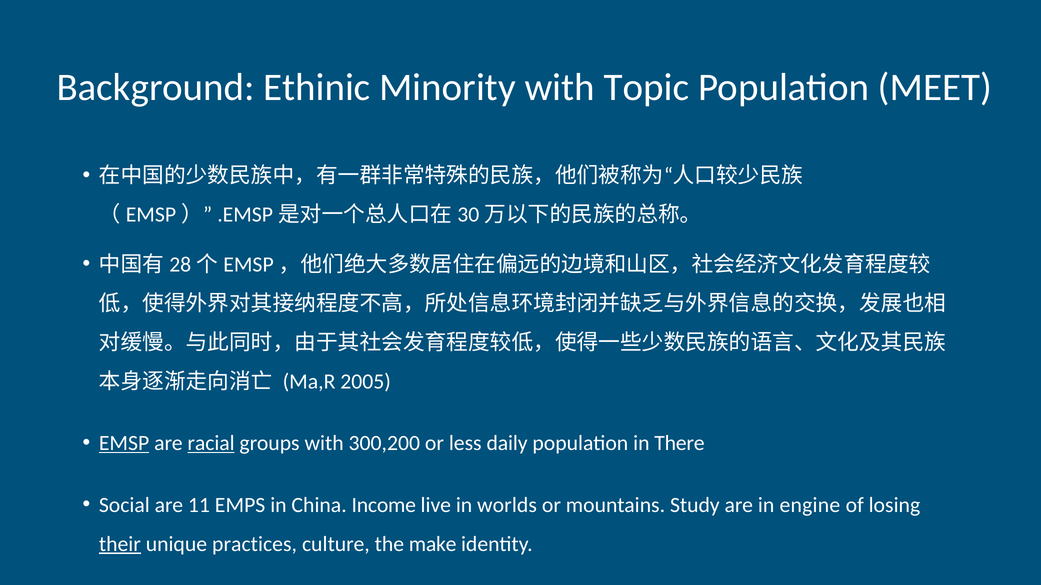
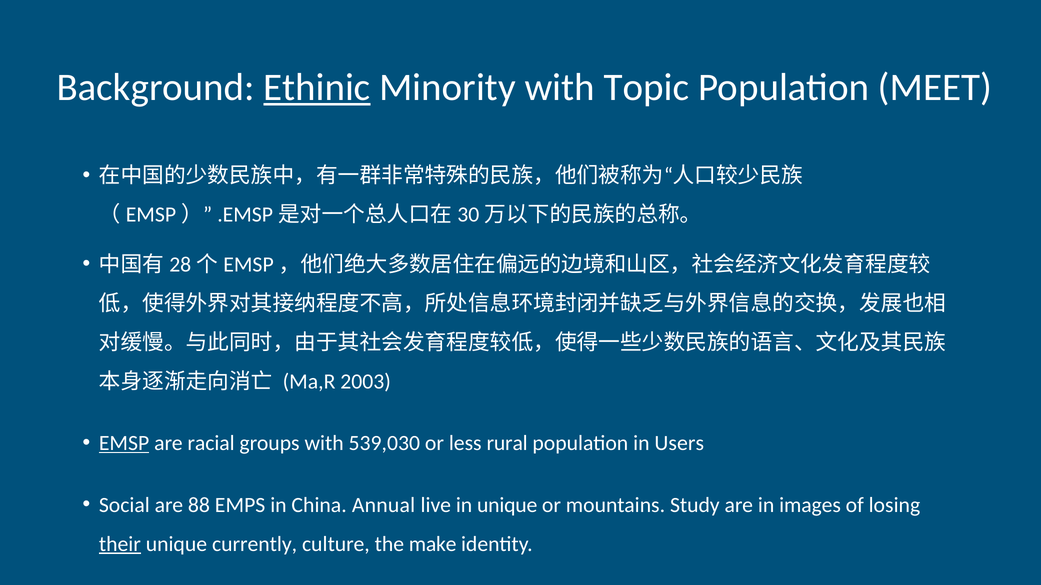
Ethinic underline: none -> present (317, 88)
2005: 2005 -> 2003 (366, 382)
racial underline: present -> none (211, 444)
300,200: 300,200 -> 539,030 (384, 444)
daily: daily -> rural (507, 444)
There: There -> Users (679, 444)
11: 11 -> 88 (199, 505)
Income: Income -> Annual (384, 505)
in worlds: worlds -> unique (507, 505)
engine: engine -> images (810, 505)
practices: practices -> currently (255, 545)
